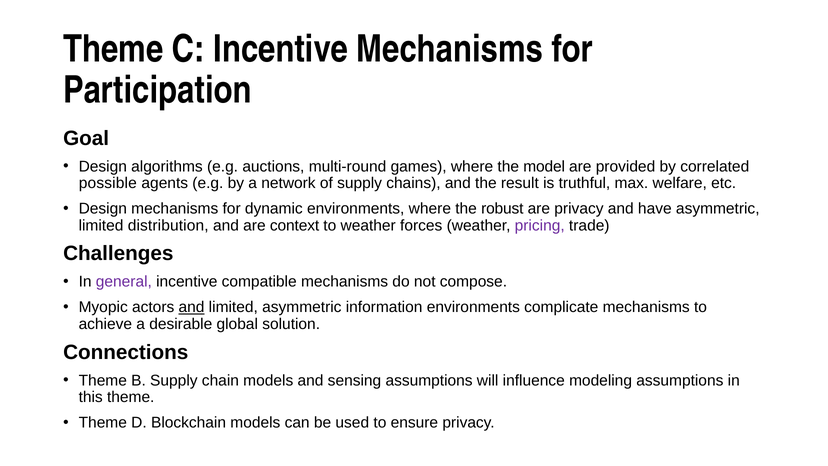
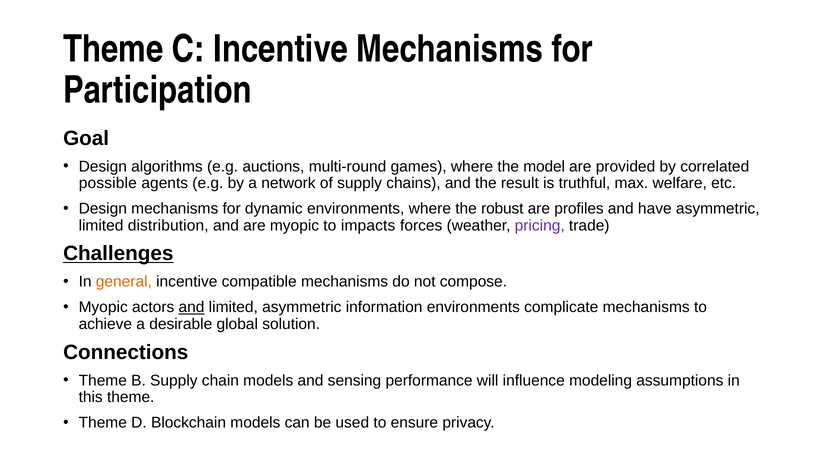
are privacy: privacy -> profiles (579, 209)
are context: context -> myopic (295, 225)
to weather: weather -> impacts (368, 225)
Challenges underline: none -> present (118, 253)
general colour: purple -> orange (124, 282)
sensing assumptions: assumptions -> performance (429, 380)
